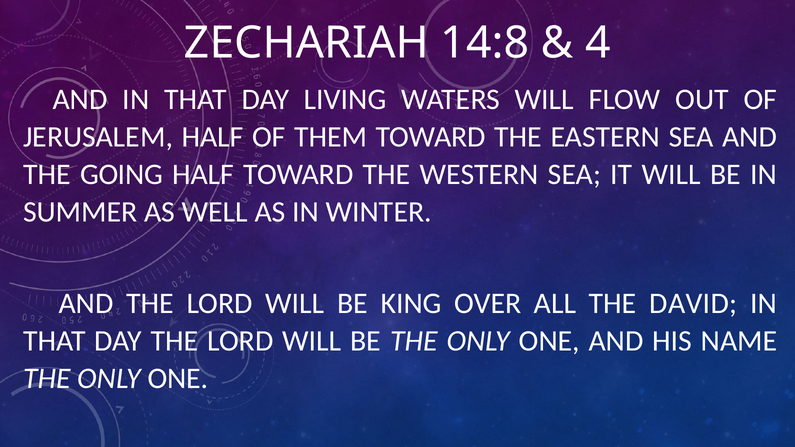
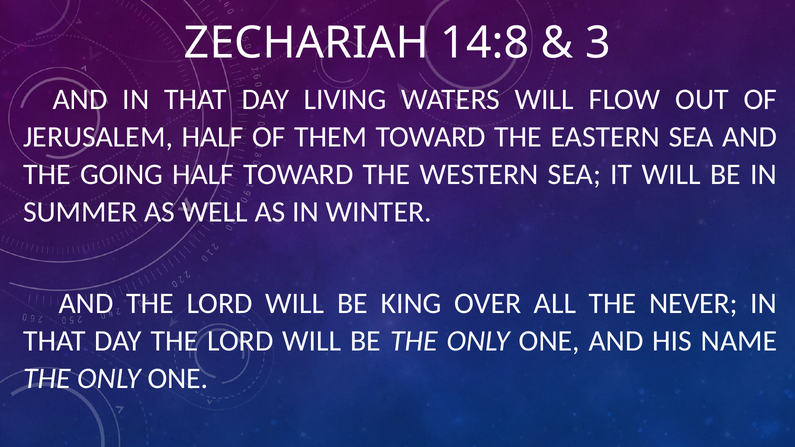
4: 4 -> 3 (598, 43)
DAVID: DAVID -> NEVER (694, 304)
